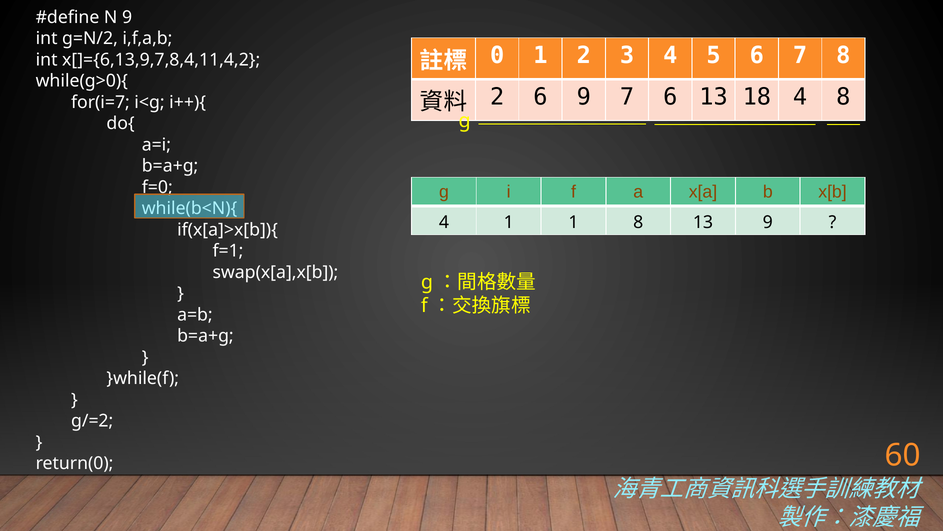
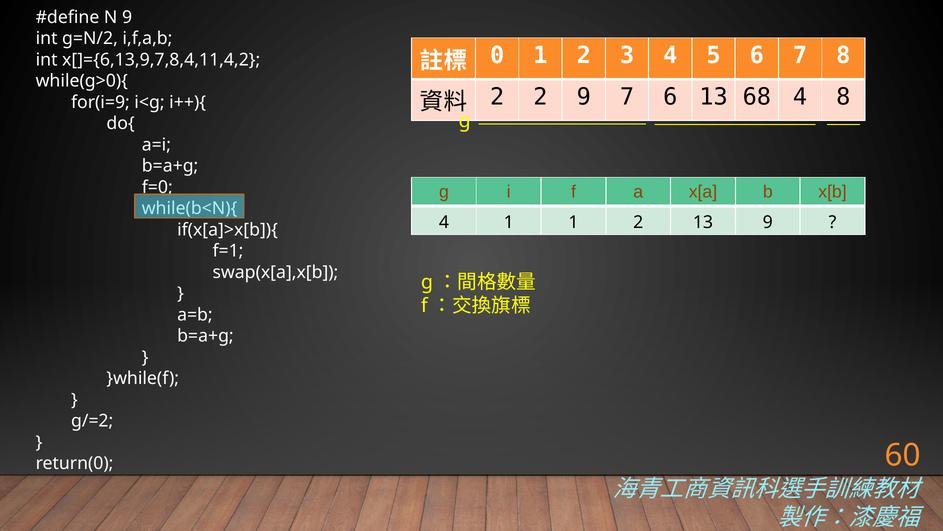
2 6: 6 -> 2 (540, 97)
18: 18 -> 68 (757, 97)
for(i=7: for(i=7 -> for(i=9 (100, 102)
1 1 8: 8 -> 2 (638, 222)
